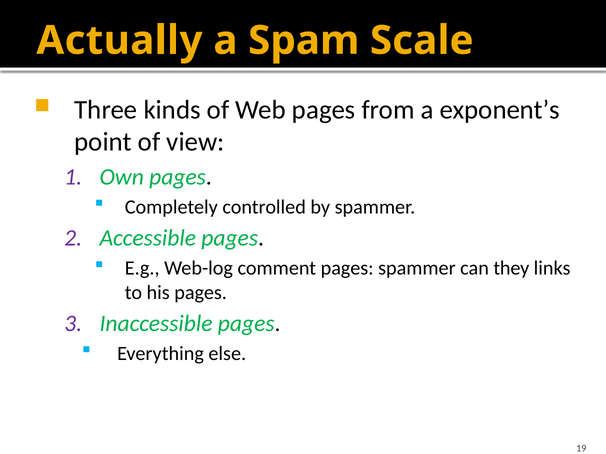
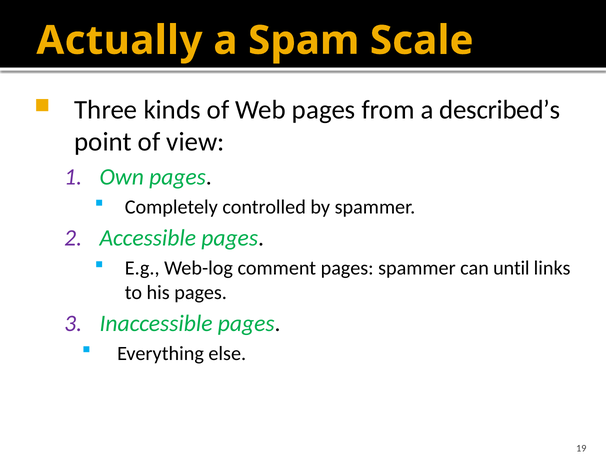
exponent’s: exponent’s -> described’s (500, 110)
they: they -> until (511, 268)
